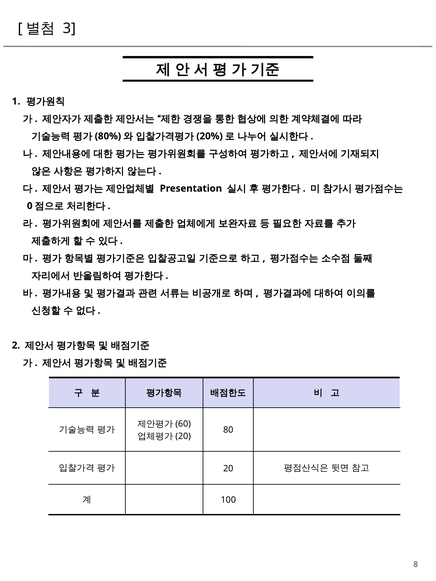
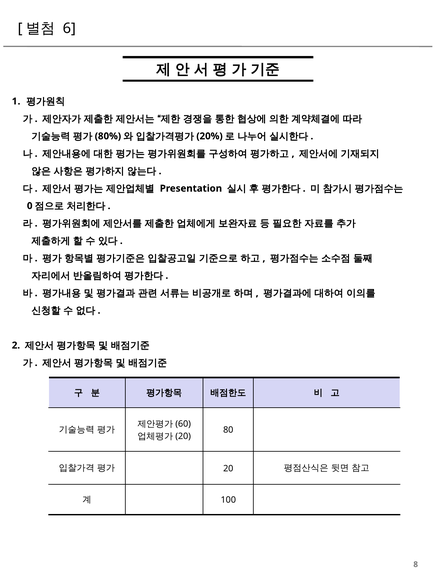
3: 3 -> 6 (69, 28)
